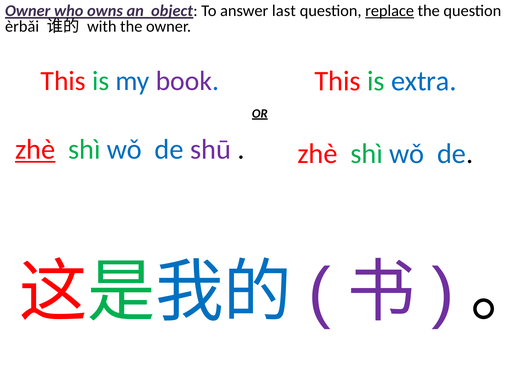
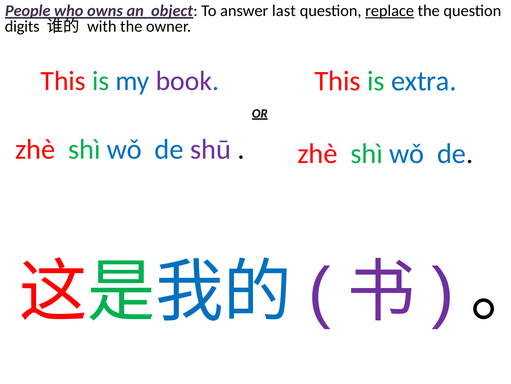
Owner: Owner -> People (28, 11)
èrbǎi: èrbǎi -> digits (22, 26)
zhè underline: present -> none (35, 149)
